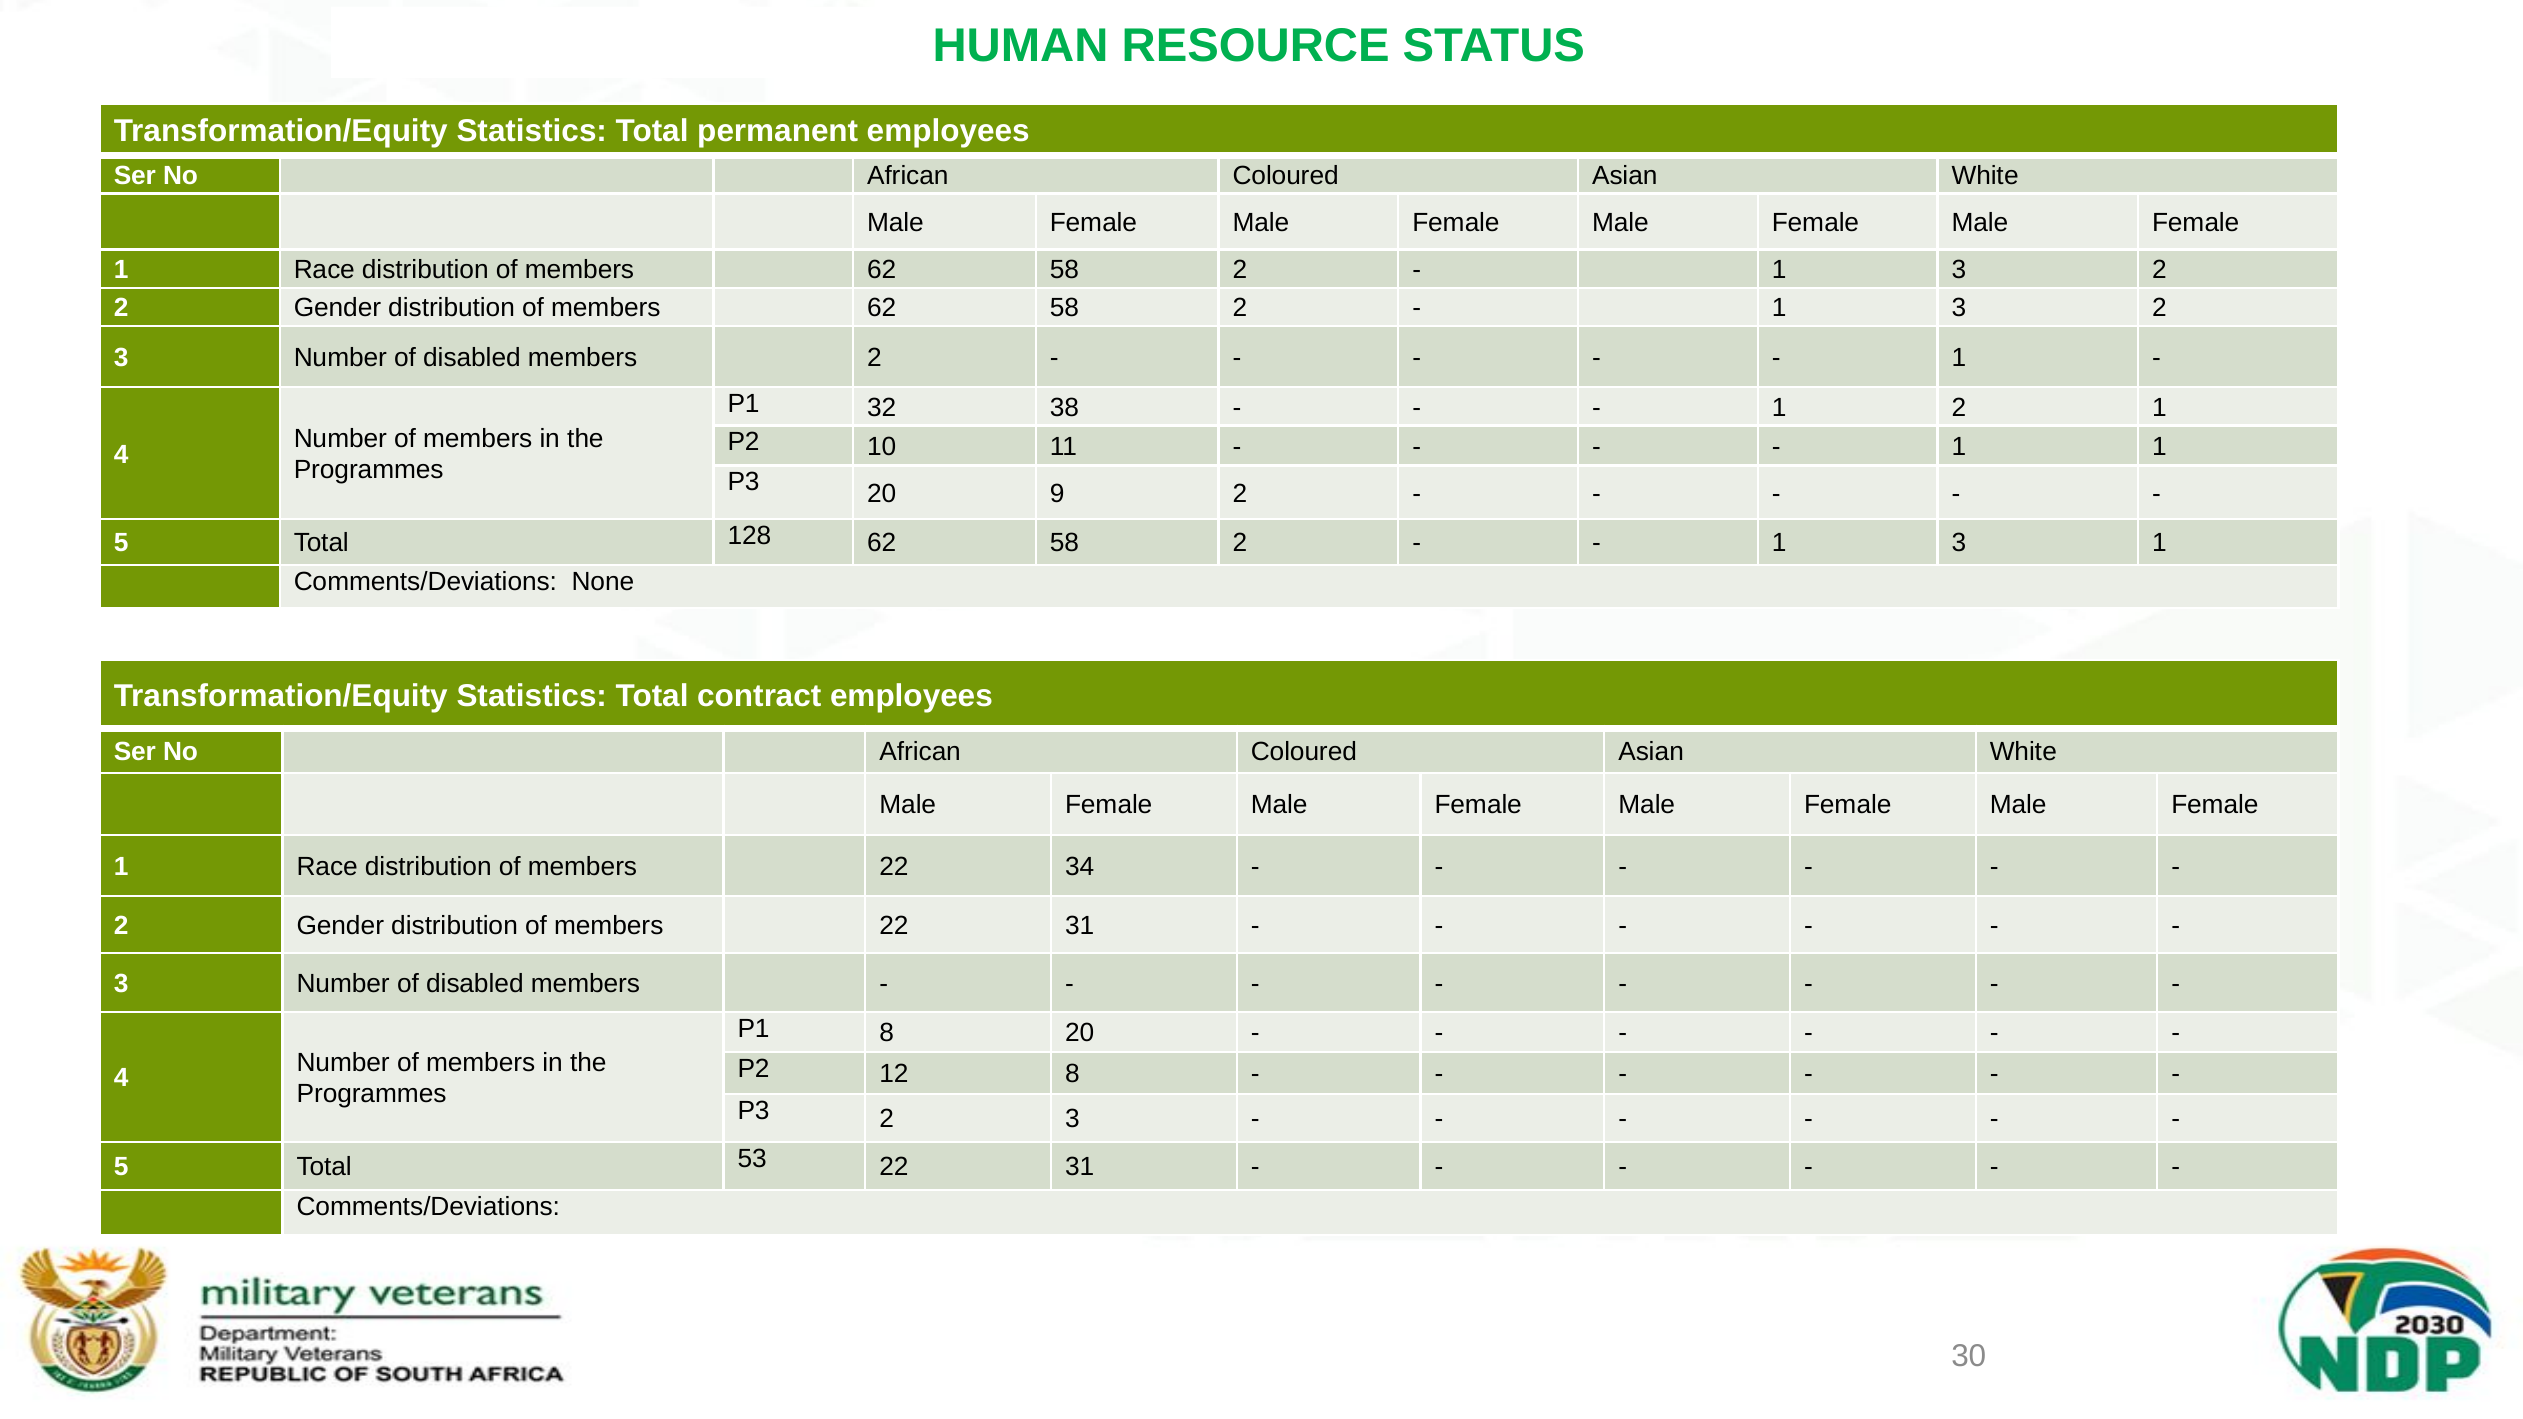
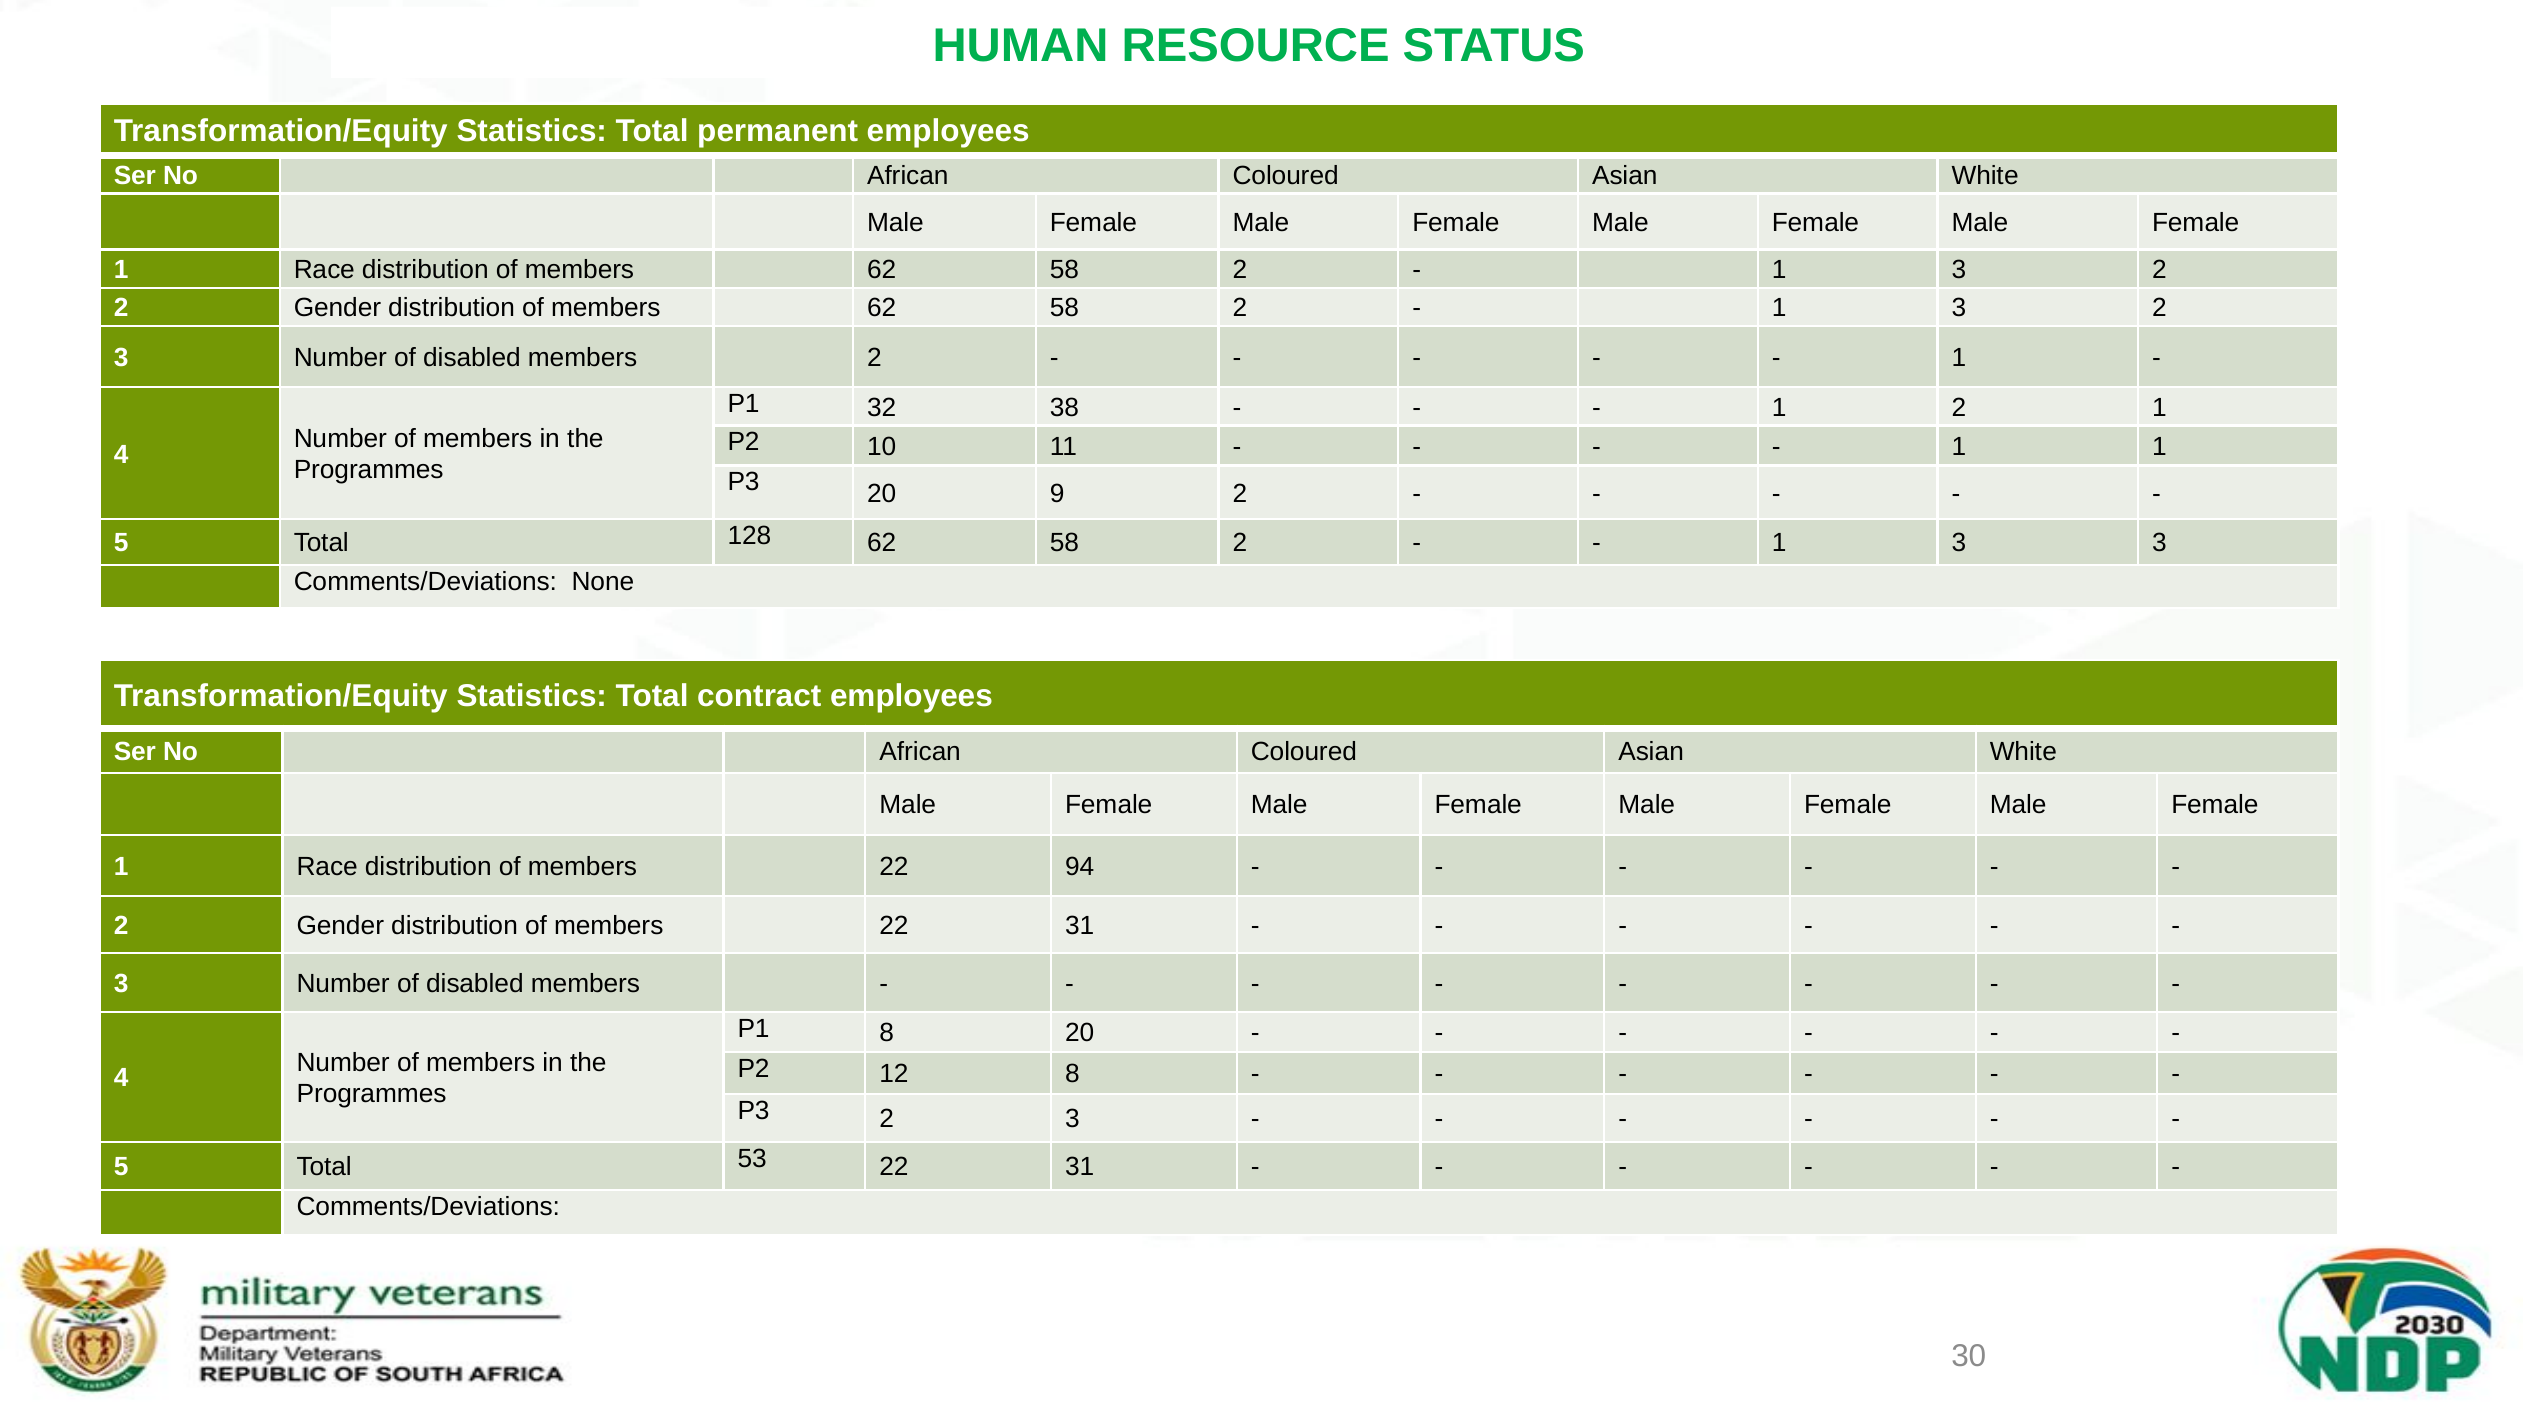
3 1: 1 -> 3 (2159, 543)
34: 34 -> 94 (1080, 867)
